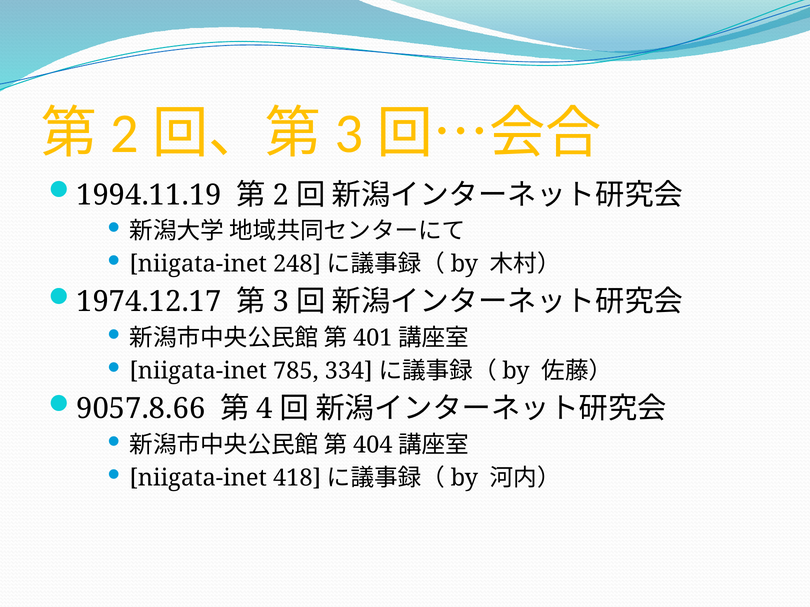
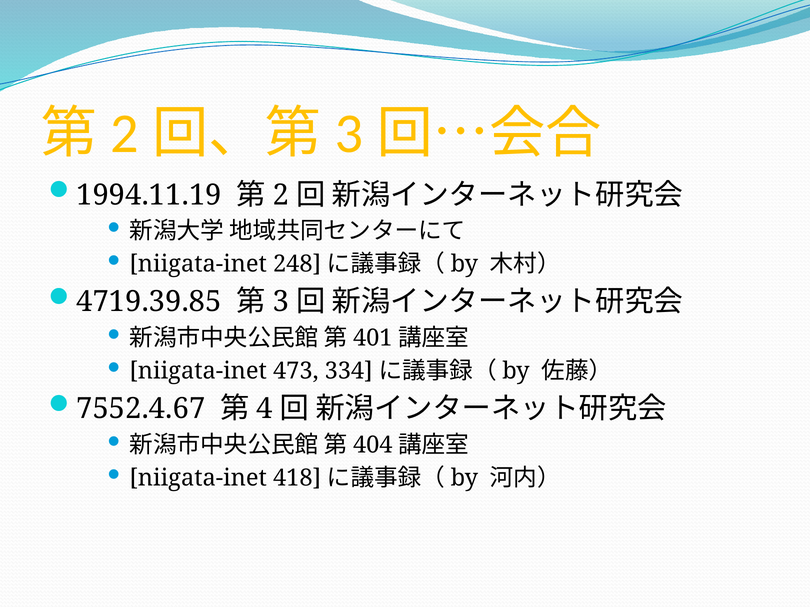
1974.12.17: 1974.12.17 -> 4719.39.85 (149, 302)
785: 785 -> 473 (296, 371)
9057.8.66: 9057.8.66 -> 7552.4.67 (141, 409)
